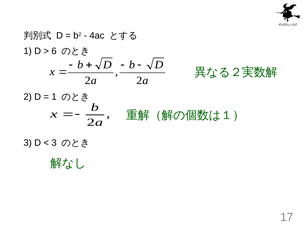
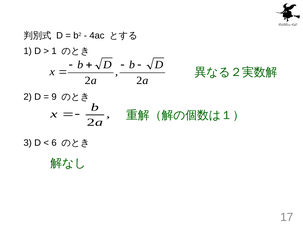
6: 6 -> 1 (54, 51)
1: 1 -> 9 (54, 97)
3: 3 -> 6 (54, 143)
